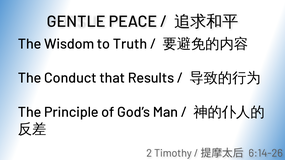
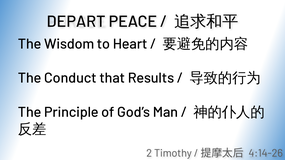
GENTLE: GENTLE -> DEPART (76, 22)
Truth: Truth -> Heart (130, 44)
6:14-26: 6:14-26 -> 4:14-26 (266, 153)
